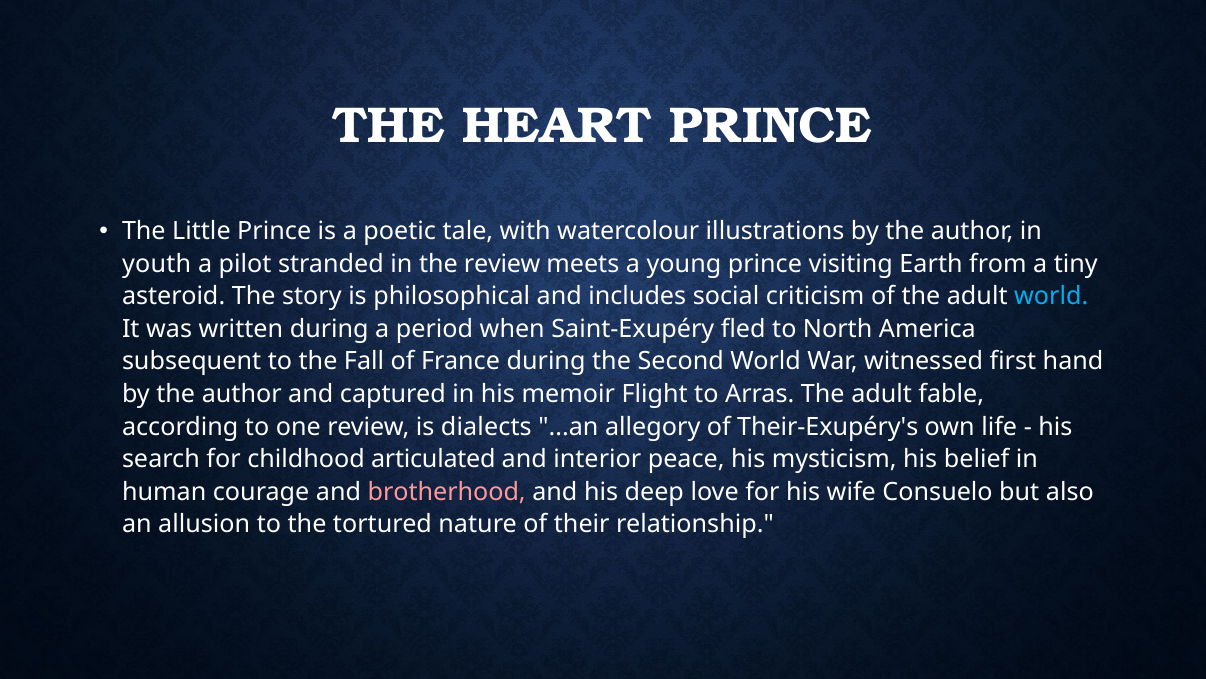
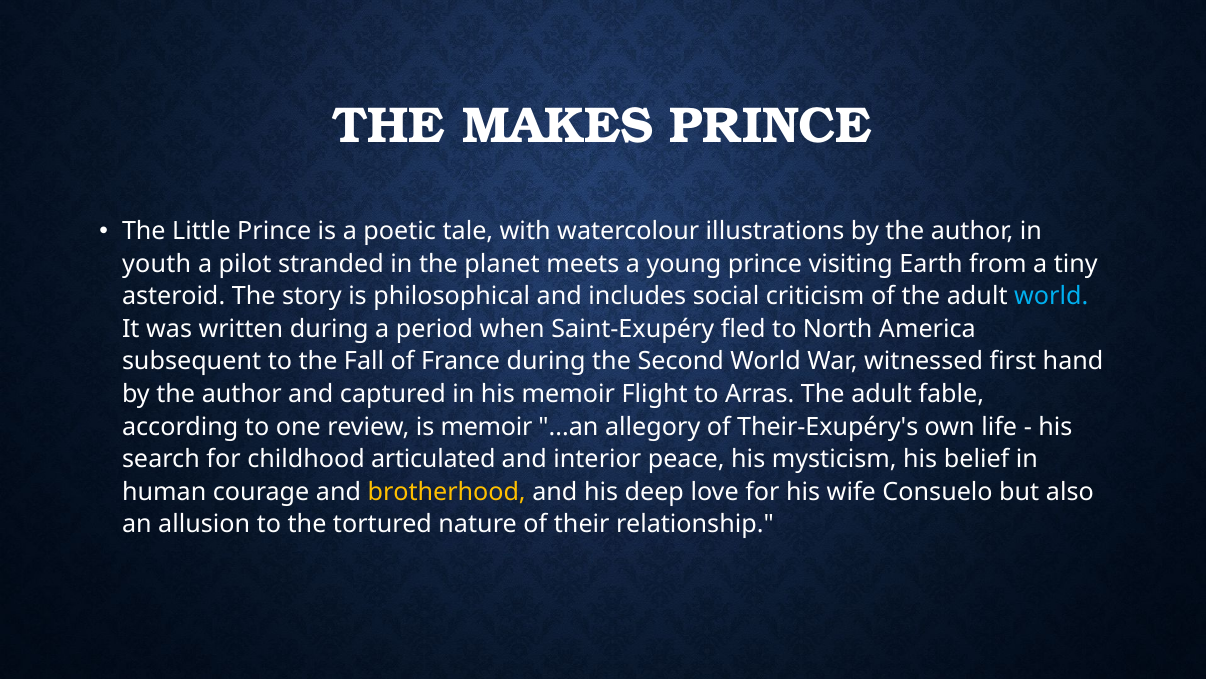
HEART: HEART -> MAKES (558, 126)
the review: review -> planet (502, 264)
is dialects: dialects -> memoir (487, 426)
brotherhood colour: pink -> yellow (447, 491)
